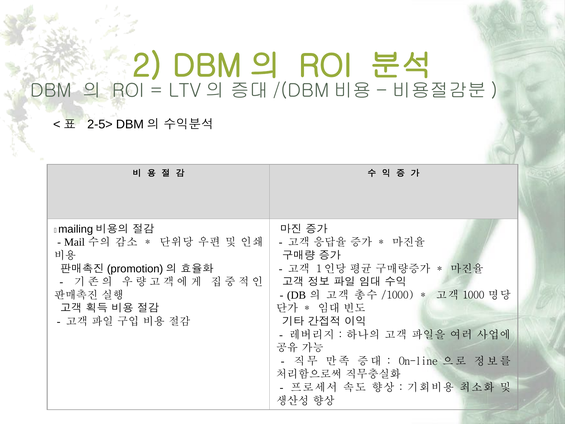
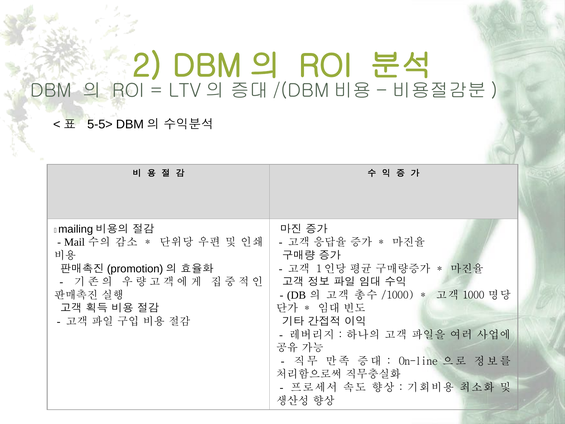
2-5>: 2-5> -> 5-5> (100, 124)
